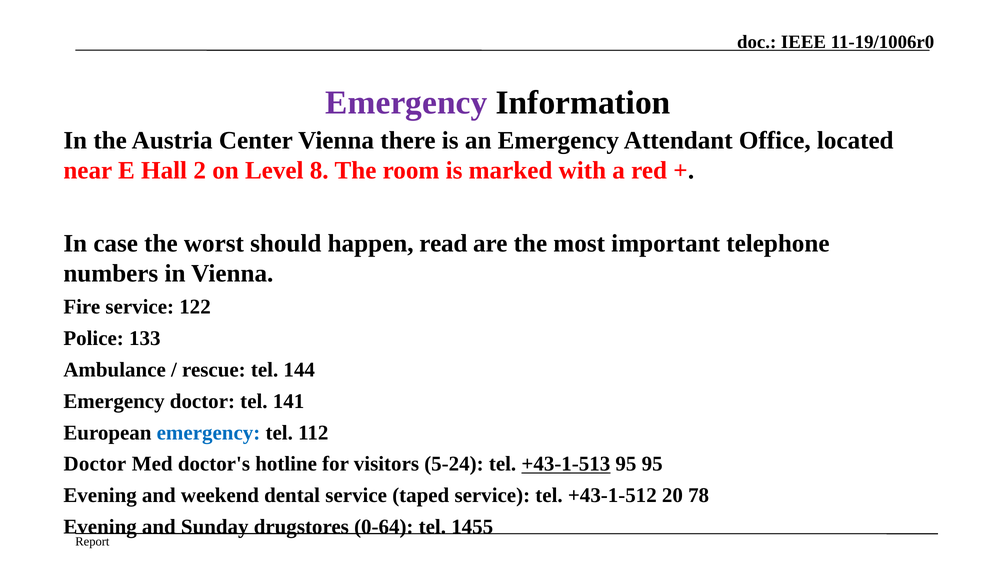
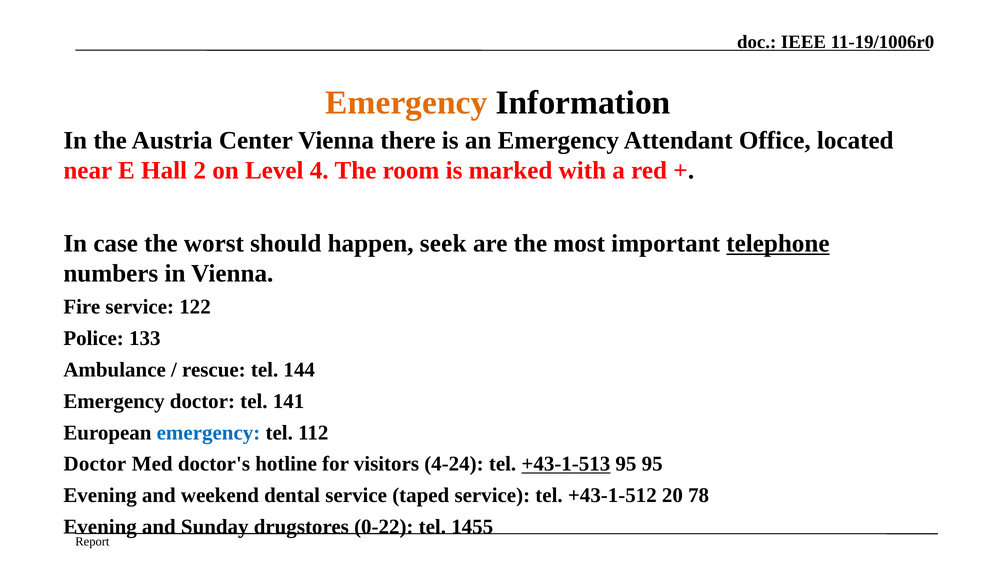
Emergency colour: purple -> orange (406, 103)
8: 8 -> 4 (319, 170)
read: read -> seek (443, 243)
telephone underline: none -> present (778, 243)
5-24: 5-24 -> 4-24 (454, 464)
0-64: 0-64 -> 0-22 (384, 527)
